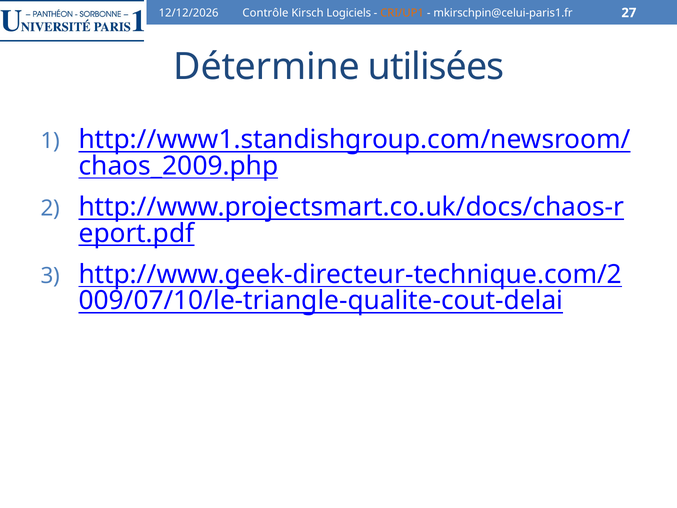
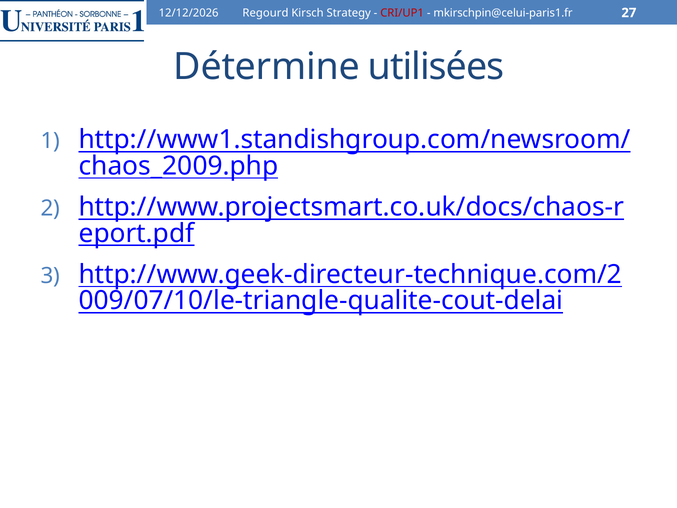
Contrôle: Contrôle -> Regourd (265, 13)
Logiciels: Logiciels -> Strategy (349, 13)
CRI/UP1 colour: orange -> red (402, 13)
